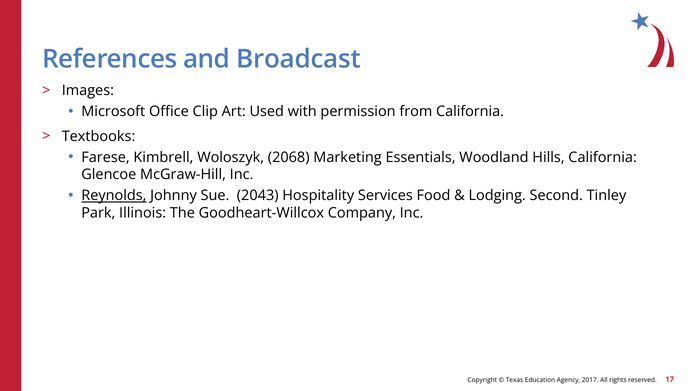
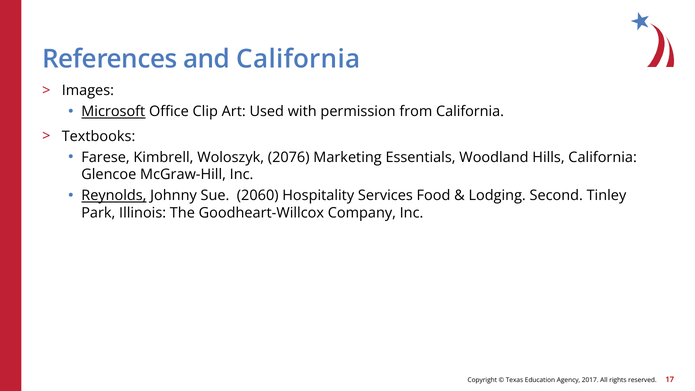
and Broadcast: Broadcast -> California (298, 59)
Microsoft underline: none -> present (113, 112)
2068: 2068 -> 2076 (289, 157)
2043: 2043 -> 2060 (258, 196)
